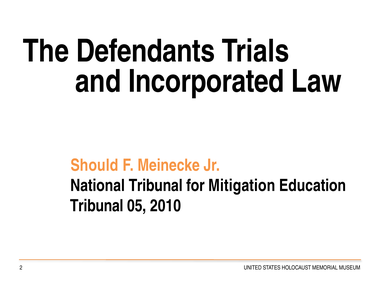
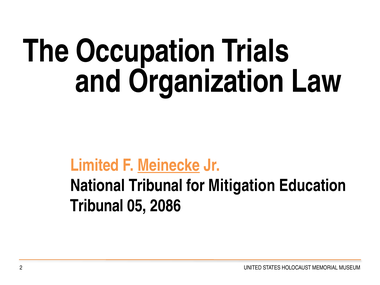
Defendants: Defendants -> Occupation (146, 51)
Incorporated: Incorporated -> Organization (206, 81)
Should: Should -> Limited (95, 165)
Meinecke underline: none -> present (169, 165)
2010: 2010 -> 2086 (166, 206)
